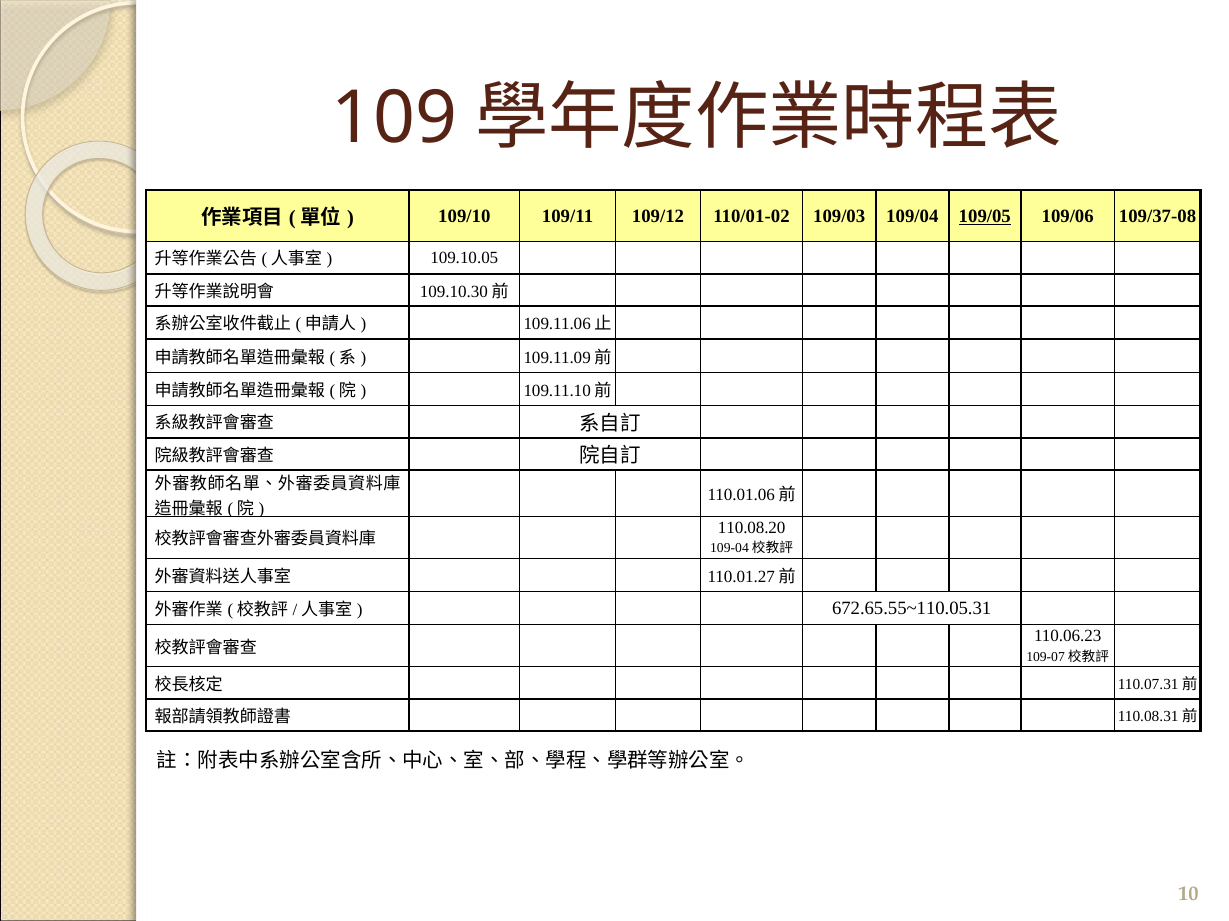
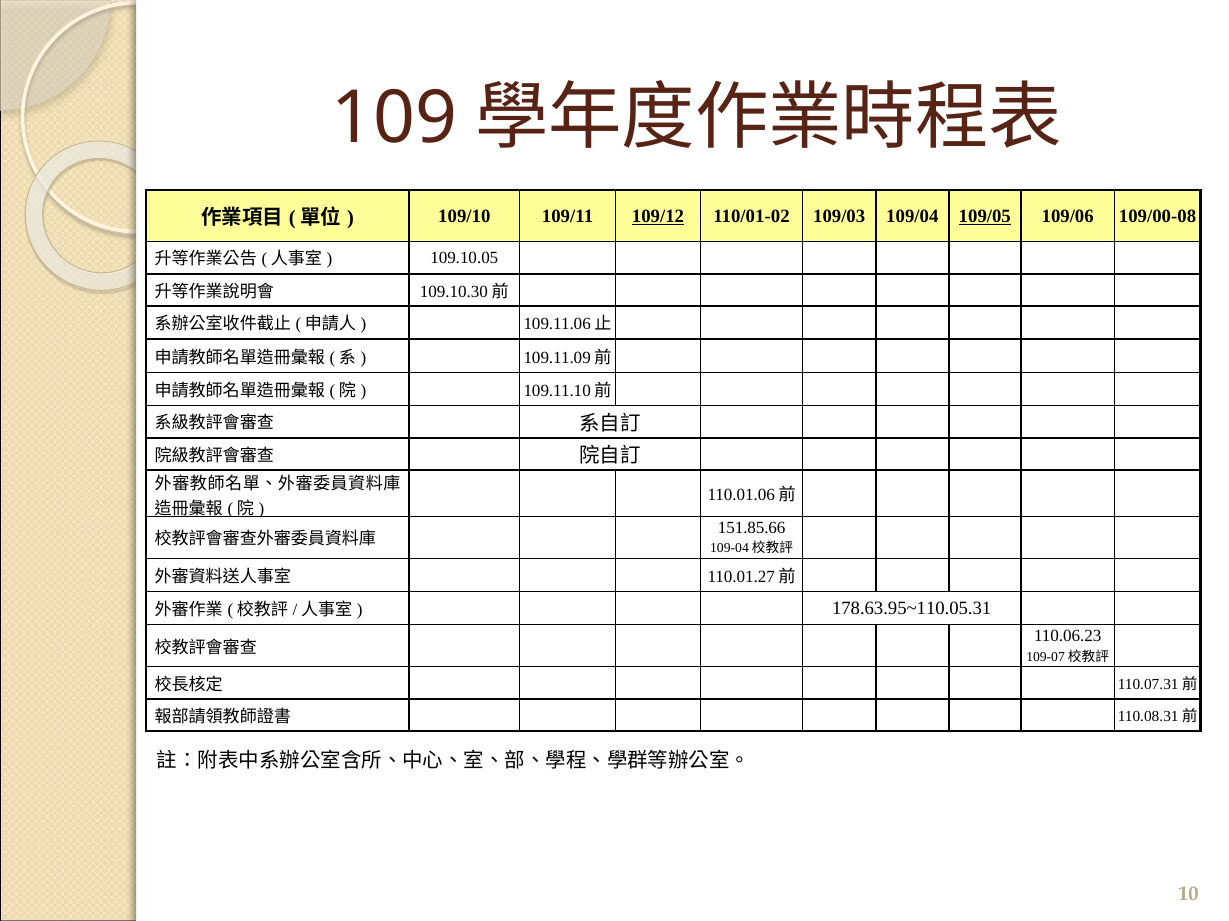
109/12 underline: none -> present (658, 216)
109/37-08: 109/37-08 -> 109/00-08 (1158, 216)
110.08.20: 110.08.20 -> 151.85.66 (752, 528)
672.65.55~110.05.31: 672.65.55~110.05.31 -> 178.63.95~110.05.31 (912, 609)
